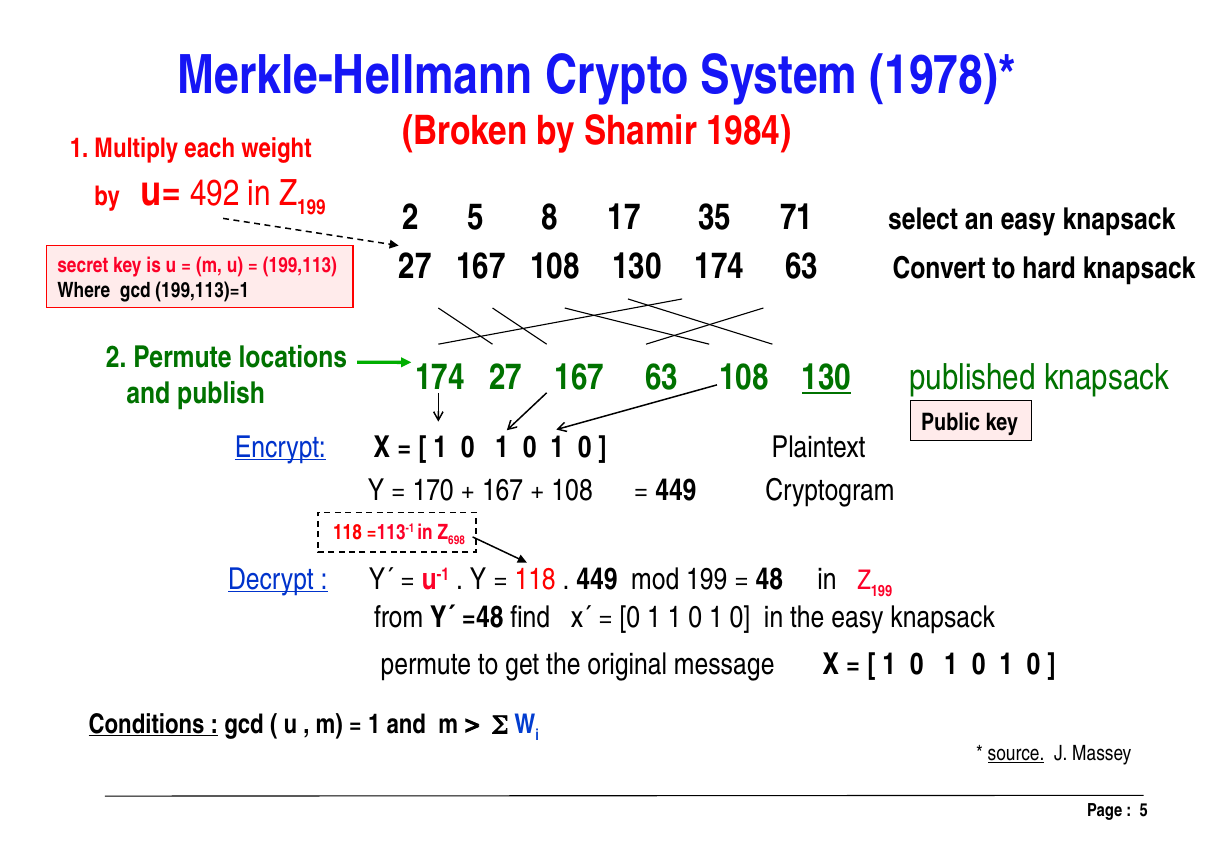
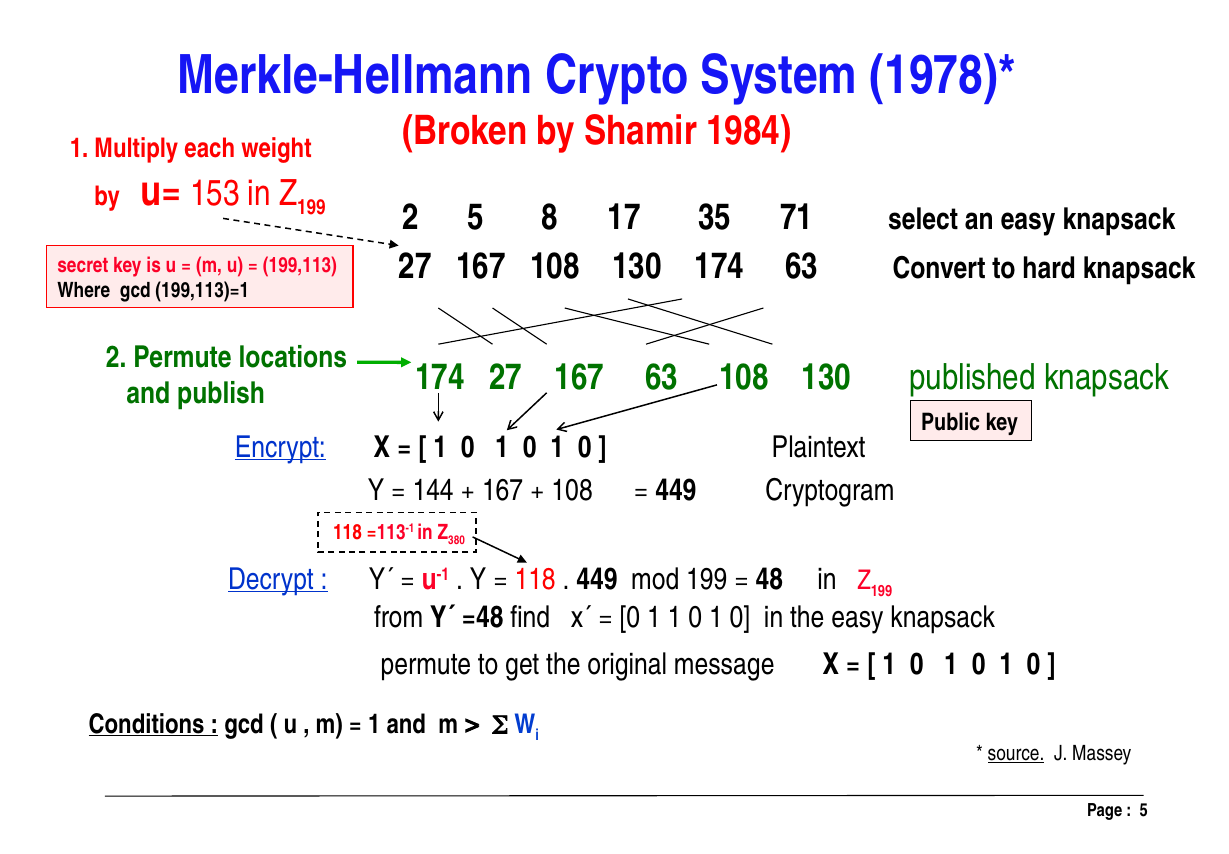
492: 492 -> 153 (215, 193)
130 underline: present -> none (827, 377)
170: 170 -> 144 (433, 491)
698: 698 -> 380 (457, 540)
